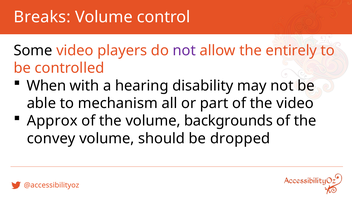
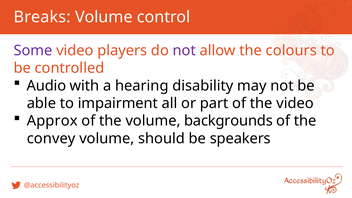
Some colour: black -> purple (33, 50)
entirely: entirely -> colours (291, 50)
When: When -> Audio (46, 86)
mechanism: mechanism -> impairment (118, 103)
dropped: dropped -> speakers (240, 138)
